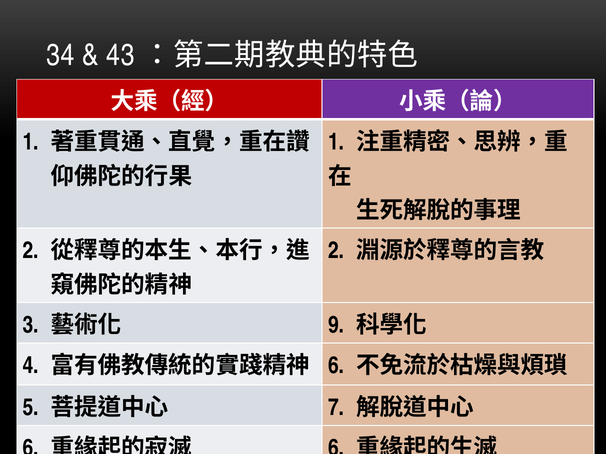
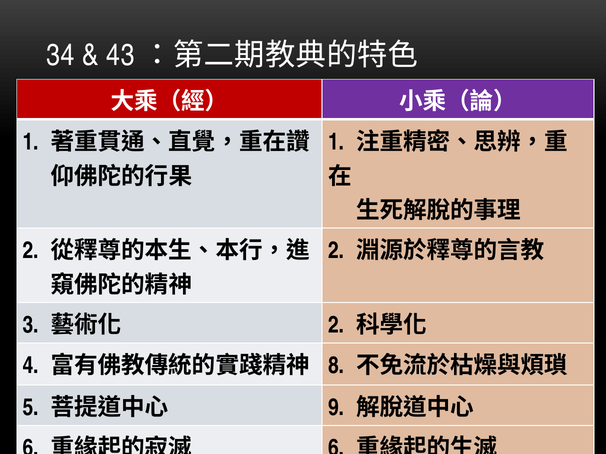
9: 9 -> 2 (336, 325)
6: 6 -> 8 (336, 366)
7: 7 -> 9 (336, 408)
